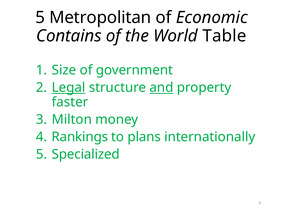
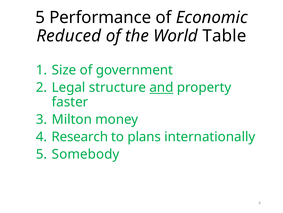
Metropolitan: Metropolitan -> Performance (100, 17)
Contains: Contains -> Reduced (69, 36)
Legal underline: present -> none (69, 87)
Rankings: Rankings -> Research (80, 136)
Specialized: Specialized -> Somebody (86, 154)
